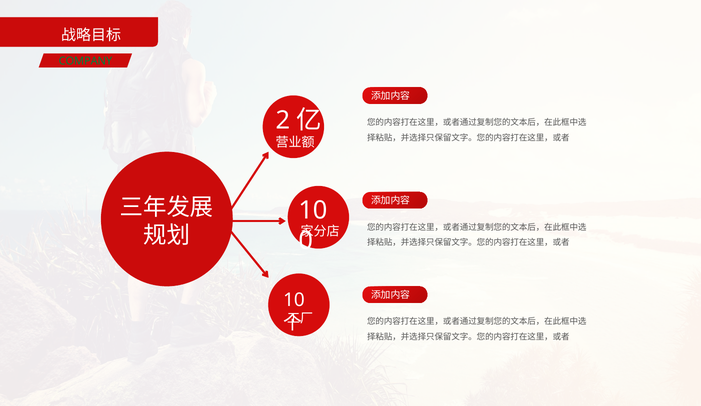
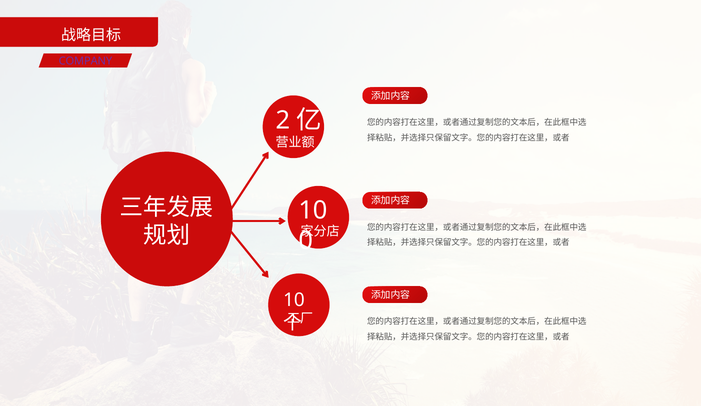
COMPANY colour: green -> purple (85, 61)
